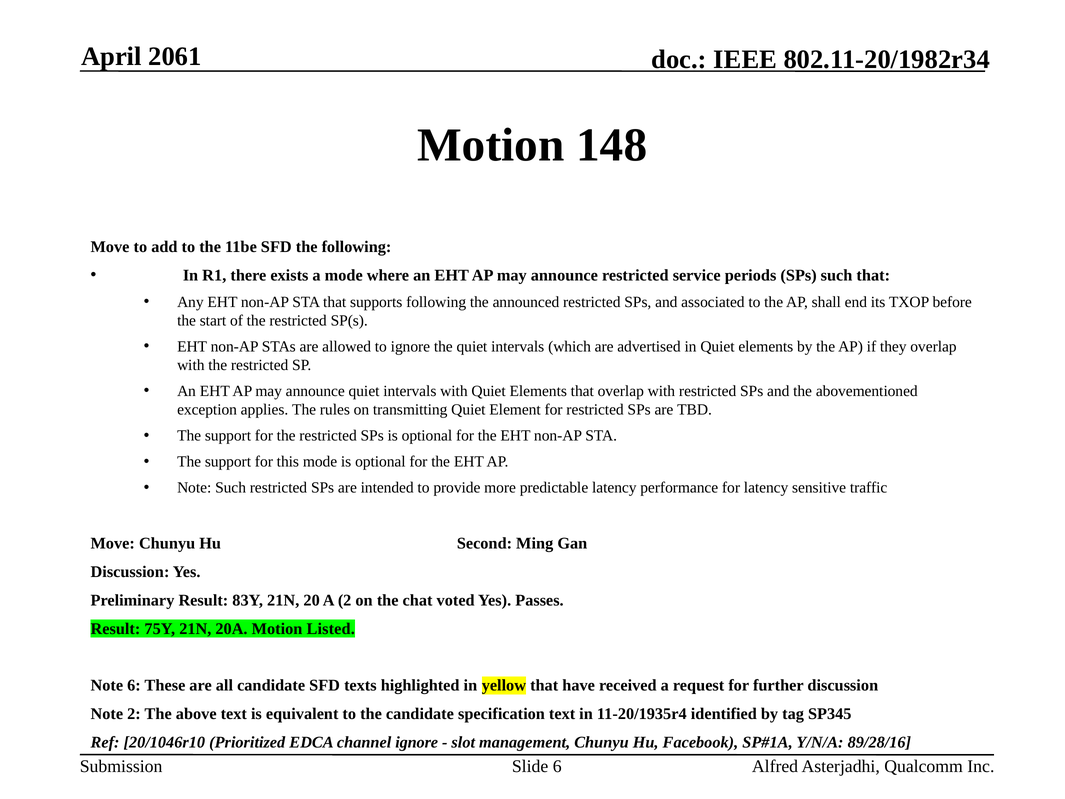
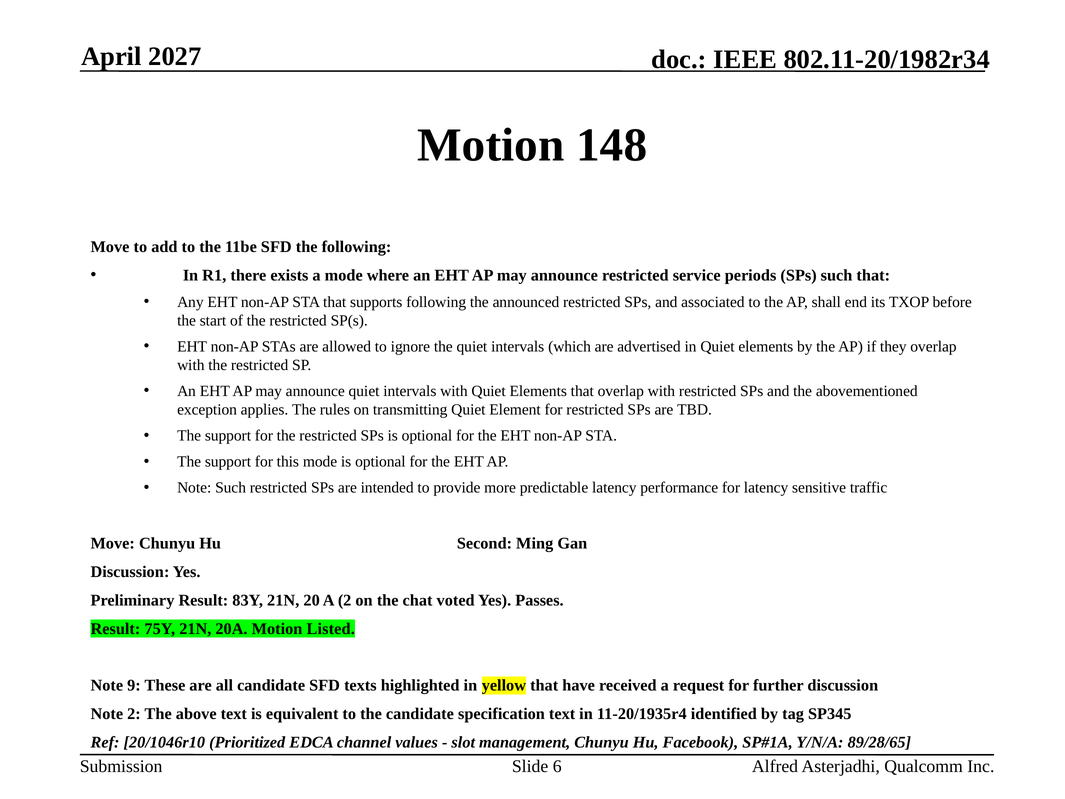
2061: 2061 -> 2027 (175, 56)
Note 6: 6 -> 9 (134, 685)
channel ignore: ignore -> values (417, 742)
89/28/16: 89/28/16 -> 89/28/65 (879, 742)
